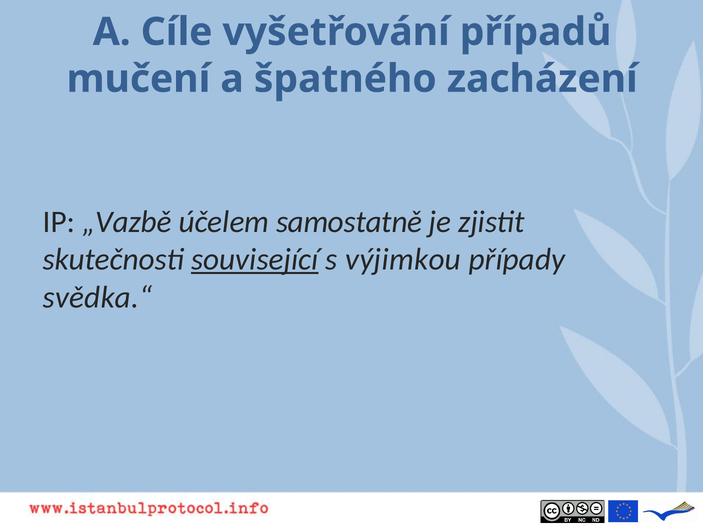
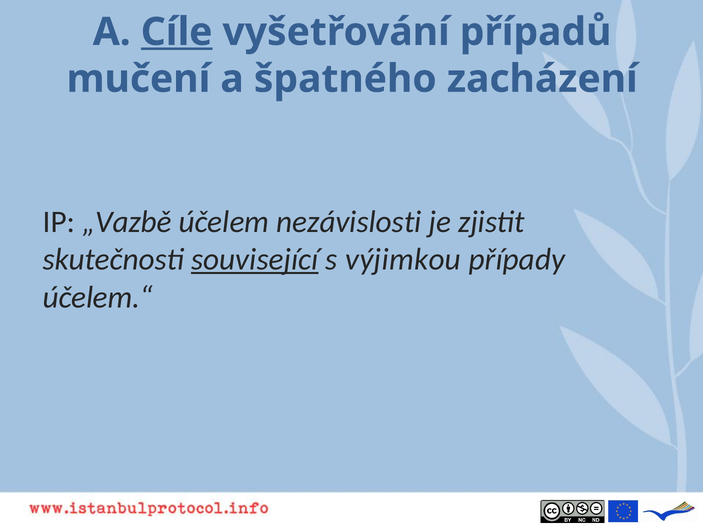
Cíle underline: none -> present (177, 32)
samostatně: samostatně -> nezávislosti (349, 222)
svědka.“: svědka.“ -> účelem.“ (98, 297)
